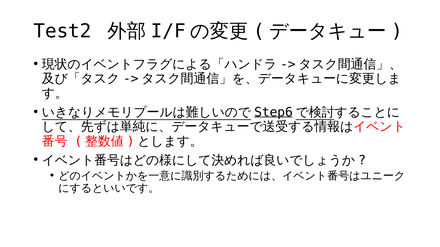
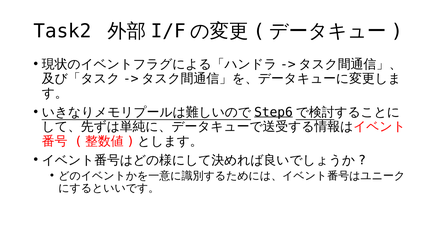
Test2: Test2 -> Task2 (62, 31)
